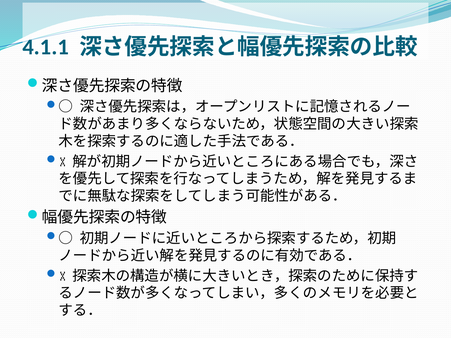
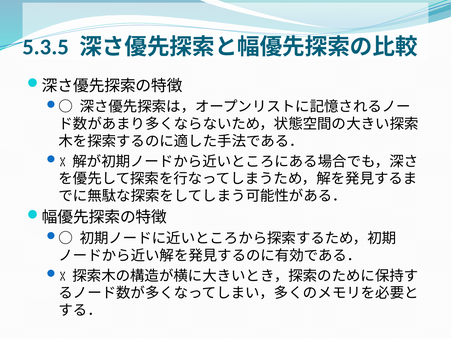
4.1.1: 4.1.1 -> 5.3.5 (46, 47)
